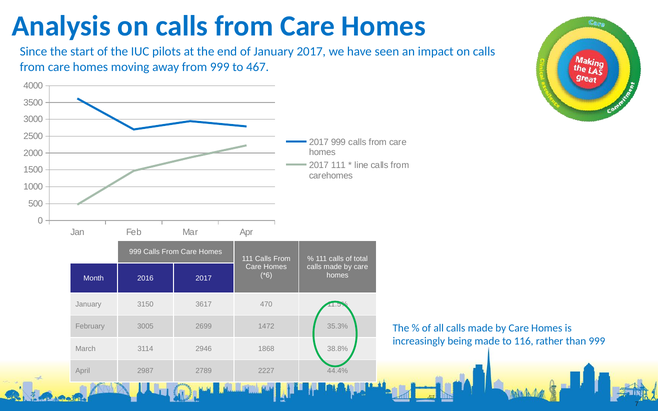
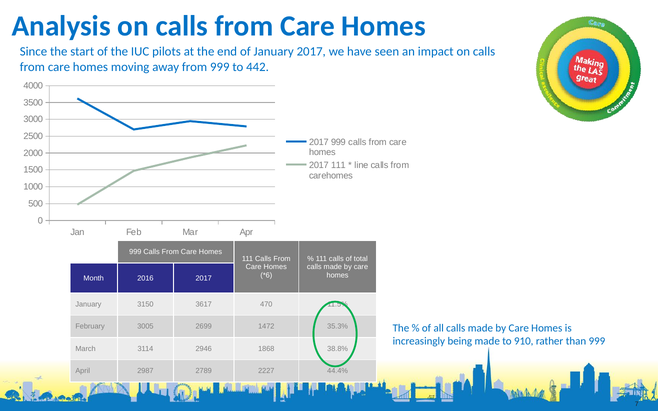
467: 467 -> 442 (258, 67)
116: 116 -> 910 (524, 341)
